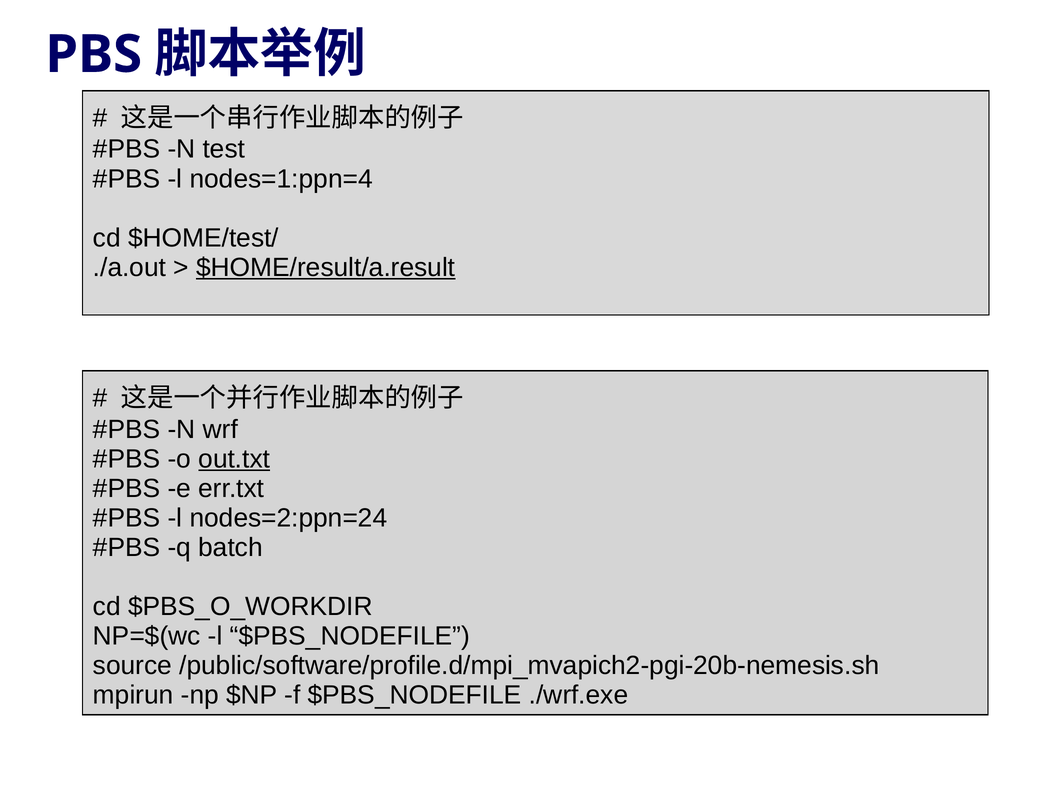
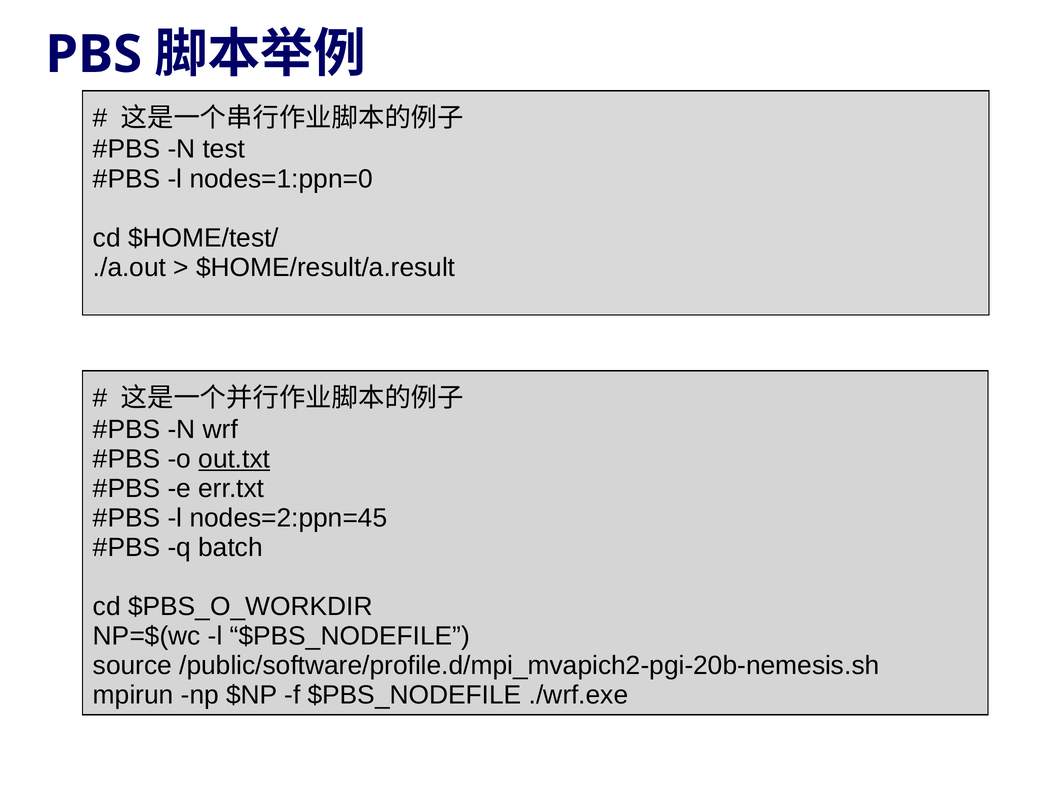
nodes=1:ppn=4: nodes=1:ppn=4 -> nodes=1:ppn=0 (281, 179)
$HOME/result/a.result underline: present -> none (326, 267)
nodes=2:ppn=24: nodes=2:ppn=24 -> nodes=2:ppn=45 (288, 518)
